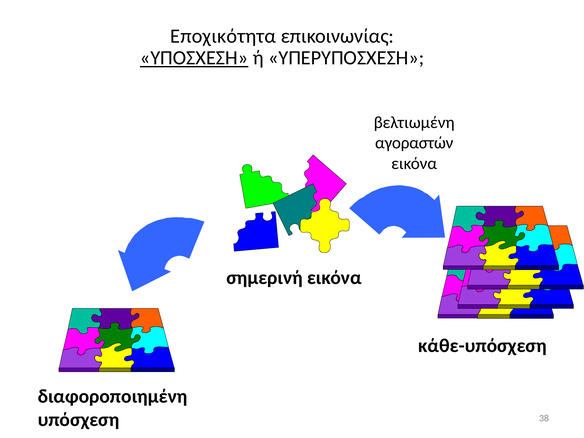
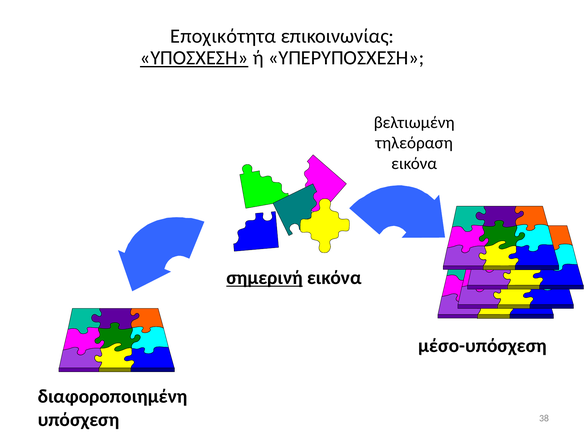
αγοραστών: αγοραστών -> τηλεόραση (414, 143)
σημερινή underline: none -> present (265, 278)
κάθε-υπόσχεση: κάθε-υπόσχεση -> μέσο-υπόσχεση (483, 346)
